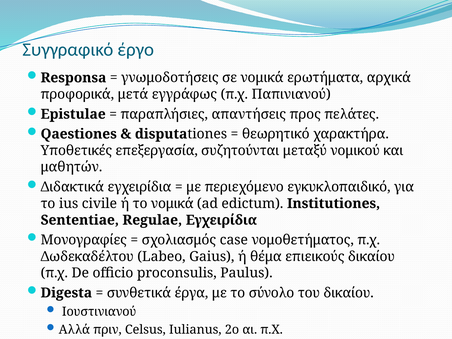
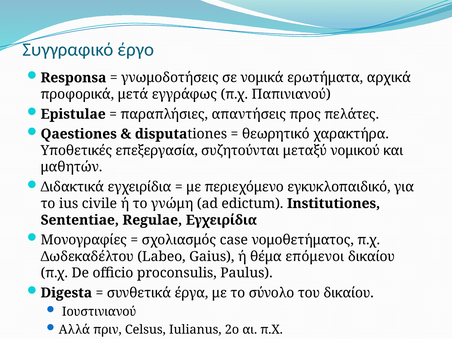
το νομικά: νομικά -> γνώμη (172, 203)
επιεικούς: επιεικούς -> επόμενοι (315, 256)
